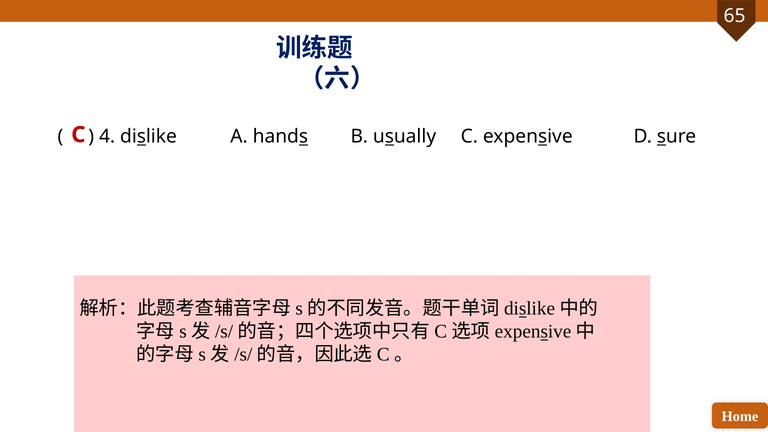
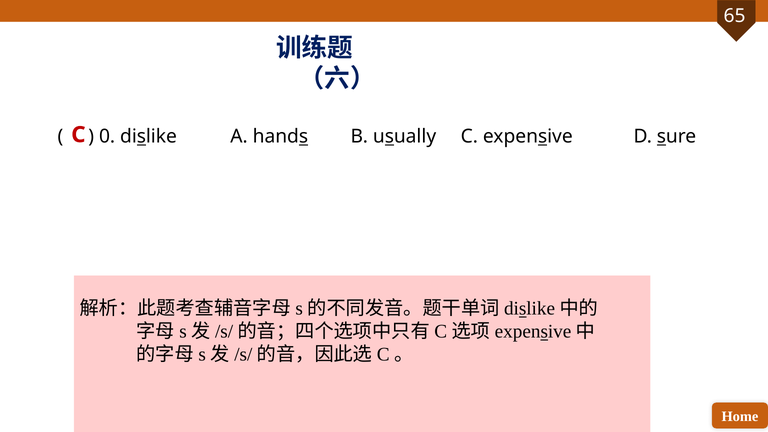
4: 4 -> 0 (107, 136)
